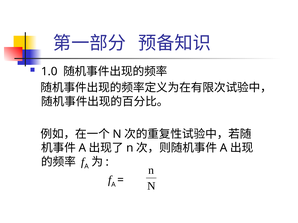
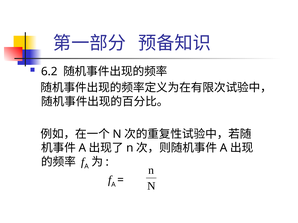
1.0: 1.0 -> 6.2 (49, 72)
